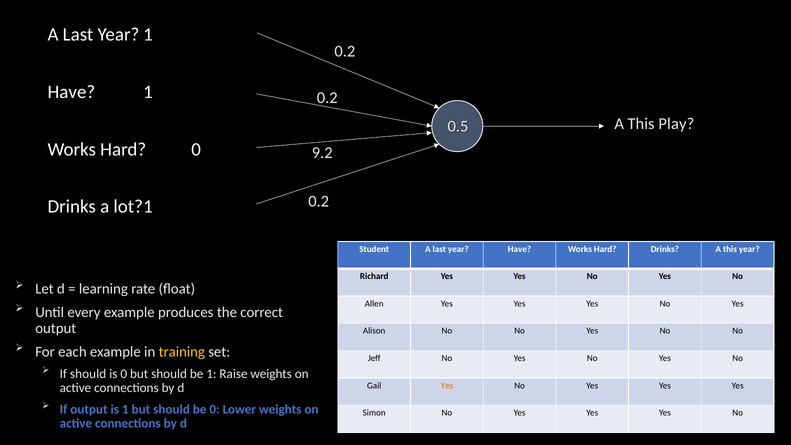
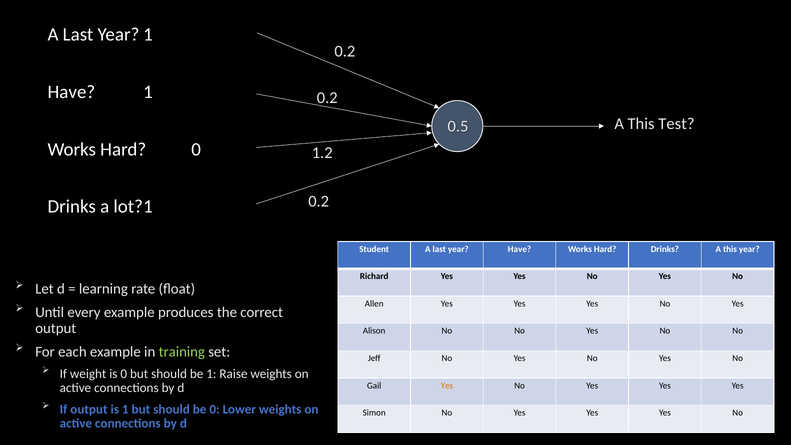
Play: Play -> Test (676, 124)
9.2: 9.2 -> 1.2 (322, 153)
training colour: yellow -> light green (182, 352)
If should: should -> weight (88, 374)
